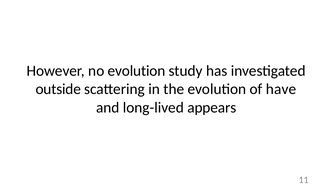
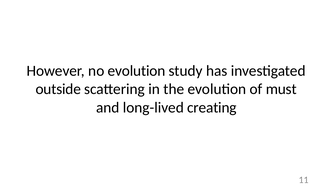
have: have -> must (281, 89)
appears: appears -> creating (212, 107)
